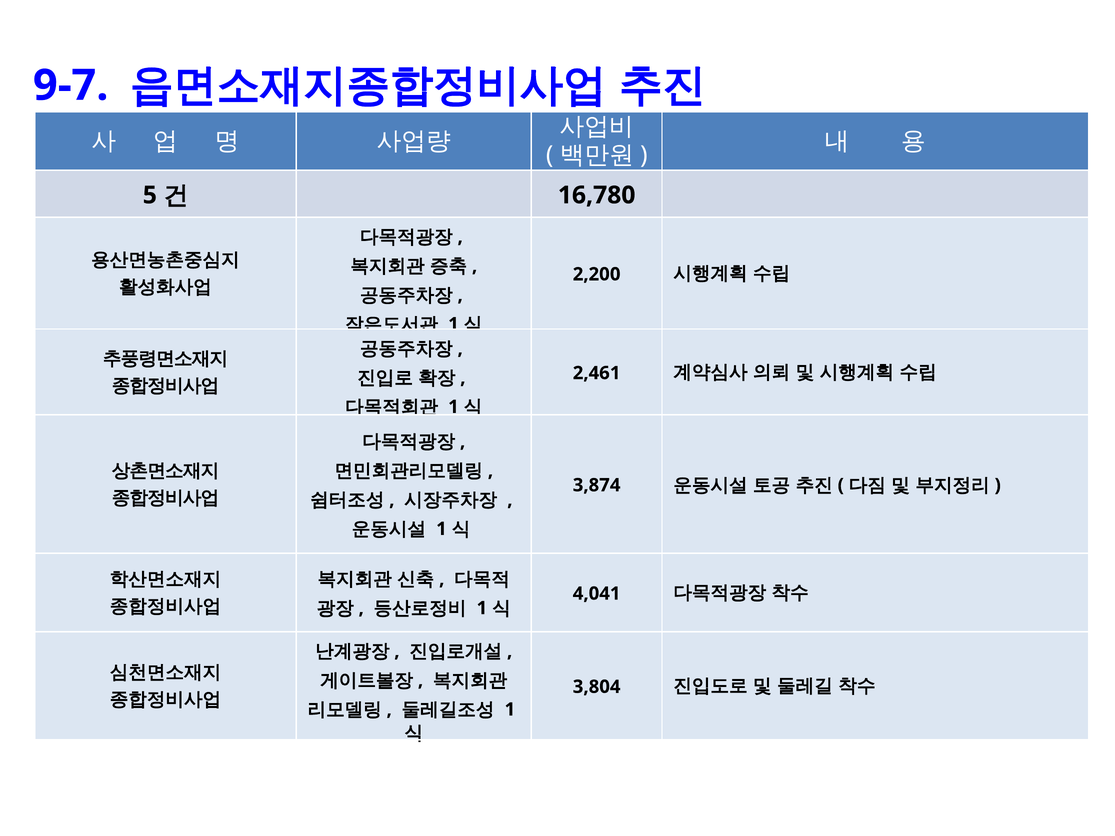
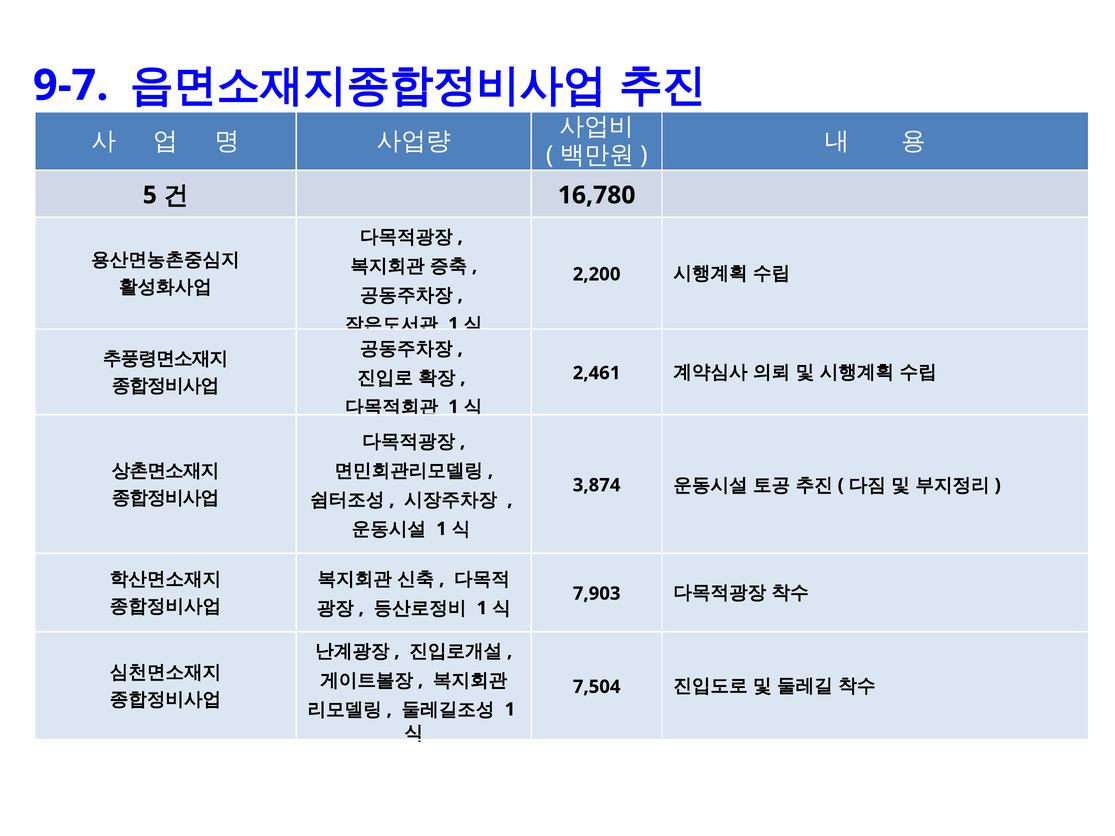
4,041: 4,041 -> 7,903 (597, 594)
3,804: 3,804 -> 7,504 (597, 687)
